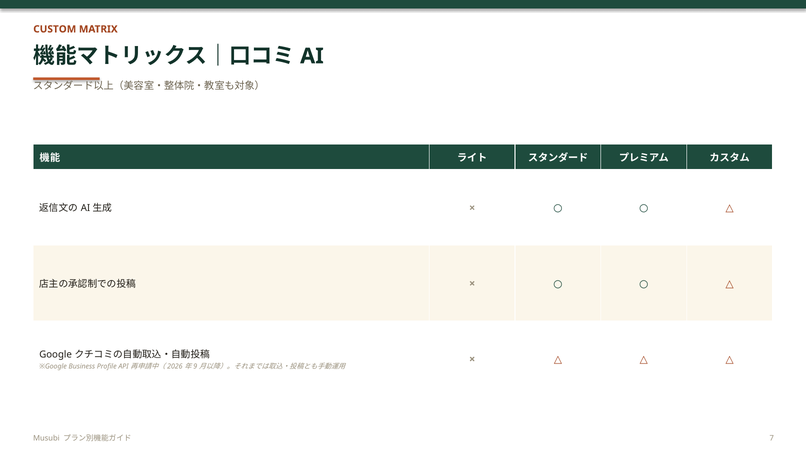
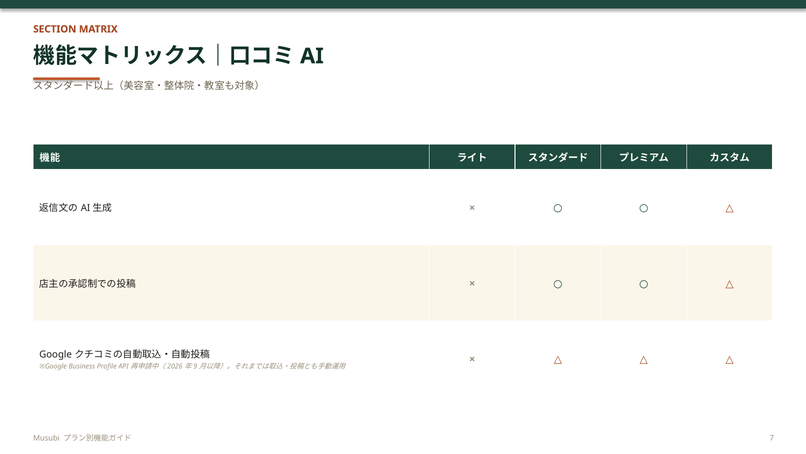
CUSTOM: CUSTOM -> SECTION (55, 29)
